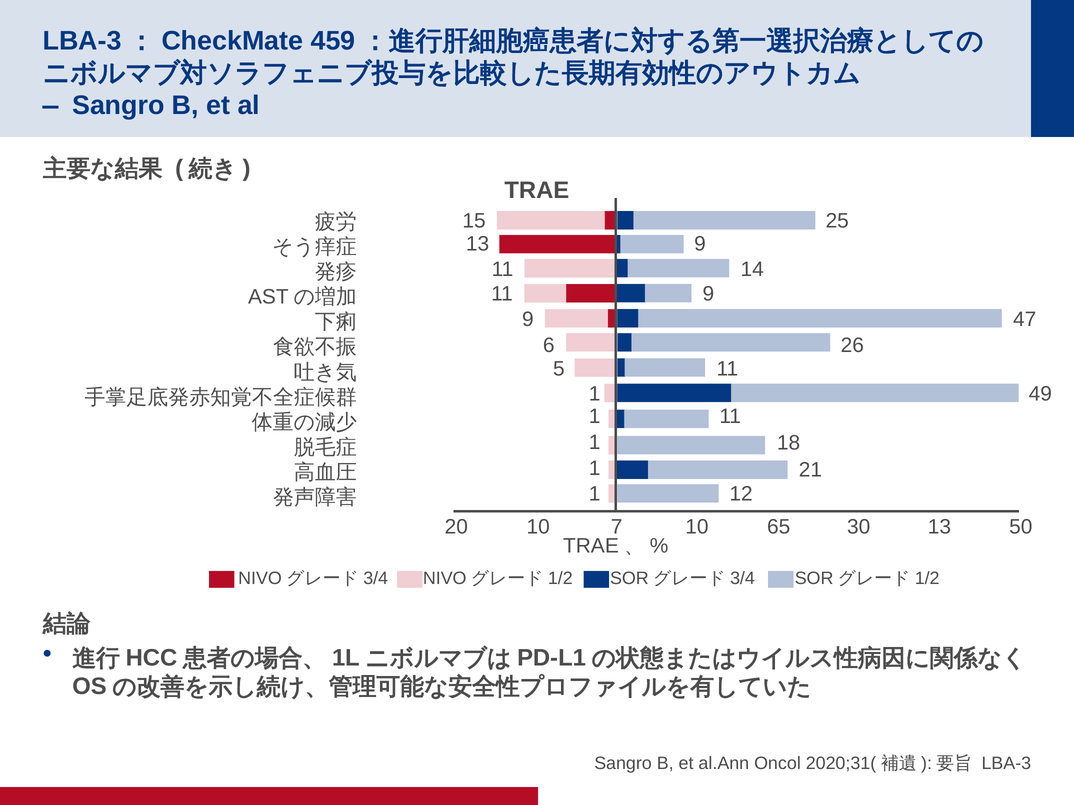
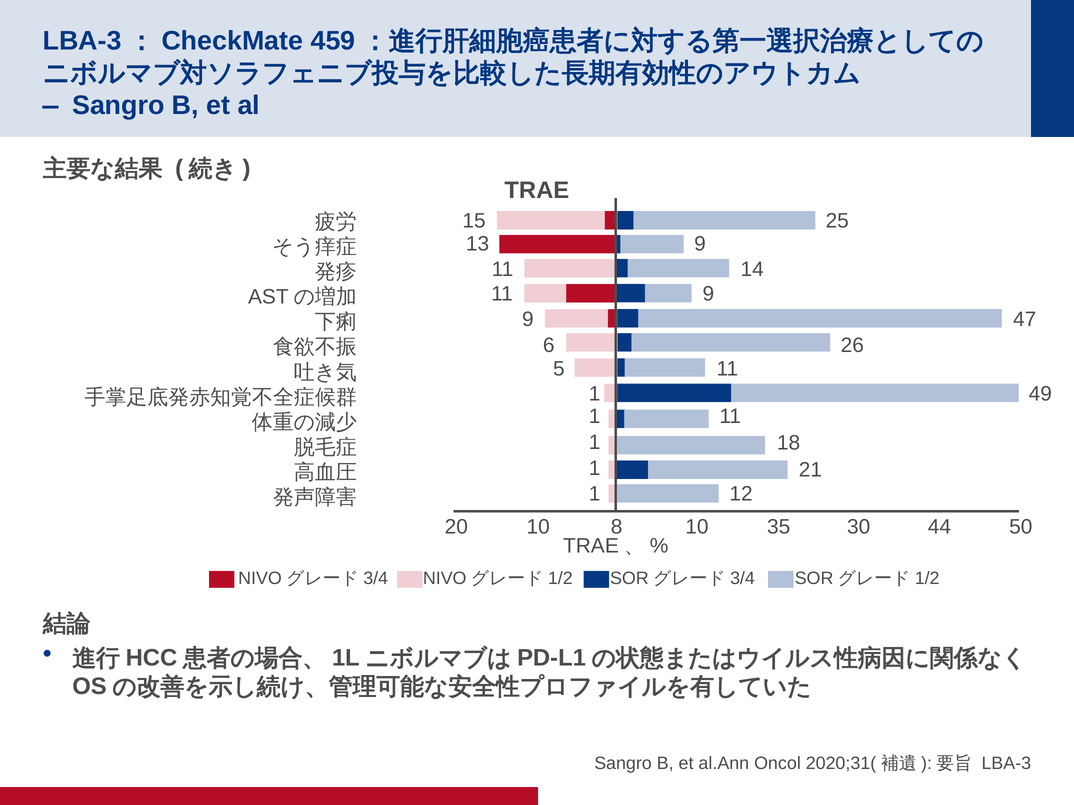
7: 7 -> 8 (617, 527)
65: 65 -> 35 (779, 527)
30 13: 13 -> 44 (939, 527)
